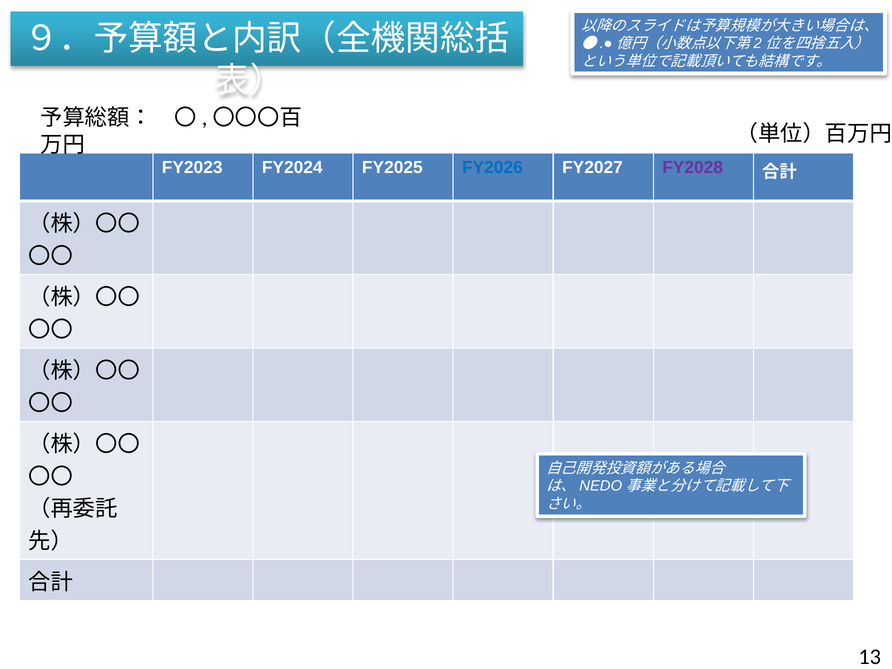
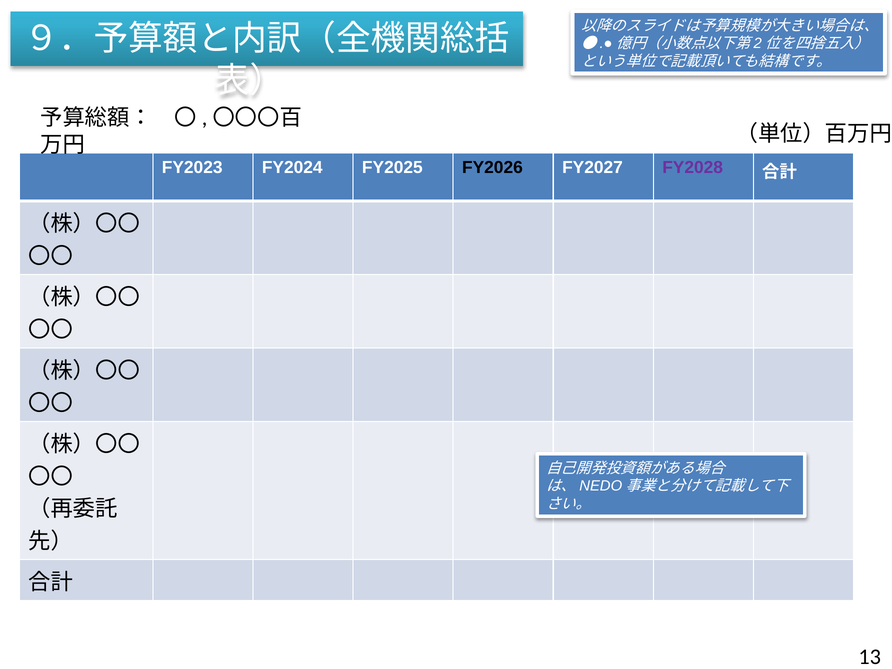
FY2026 colour: blue -> black (492, 168)
